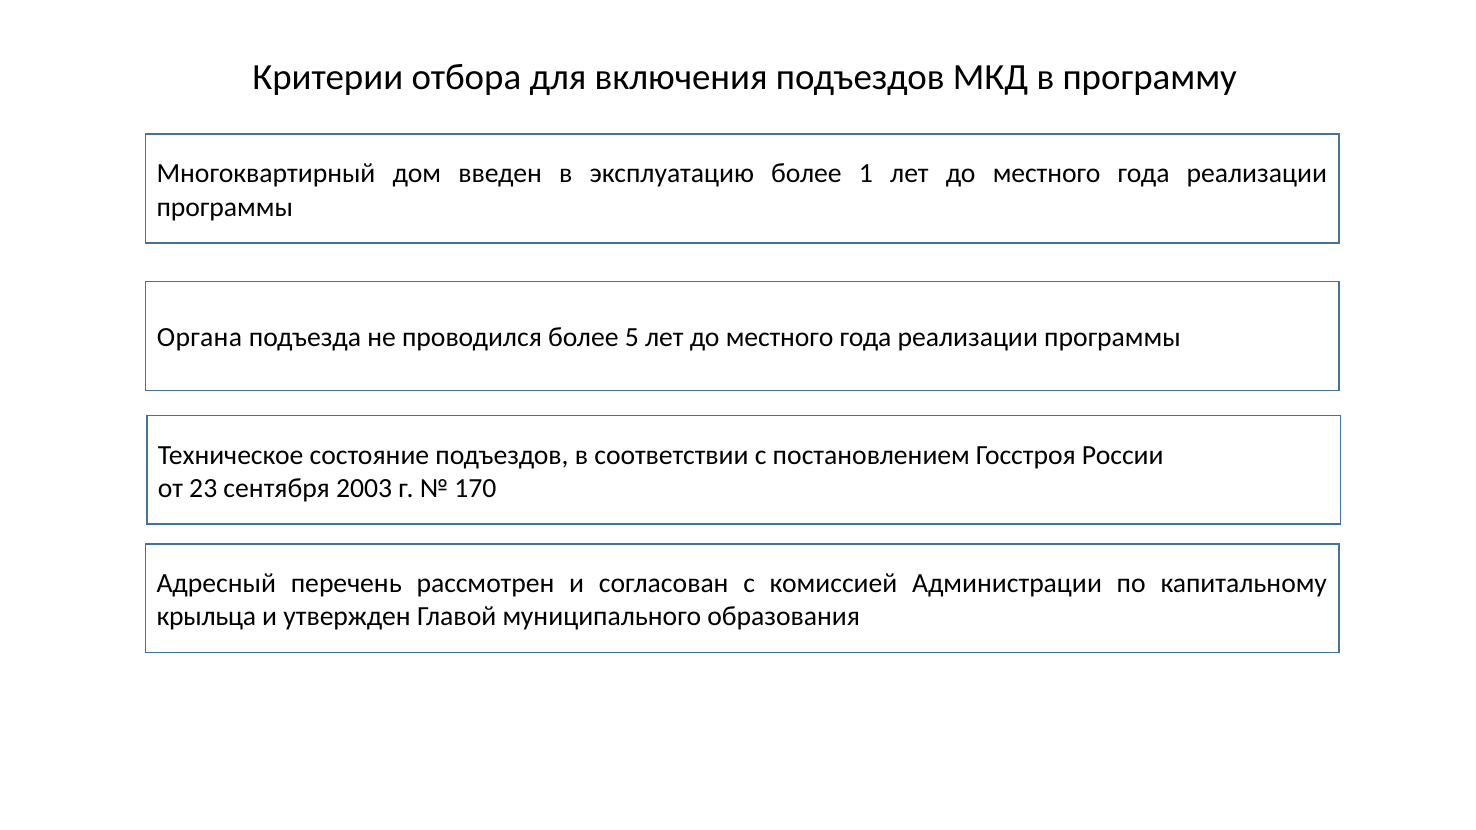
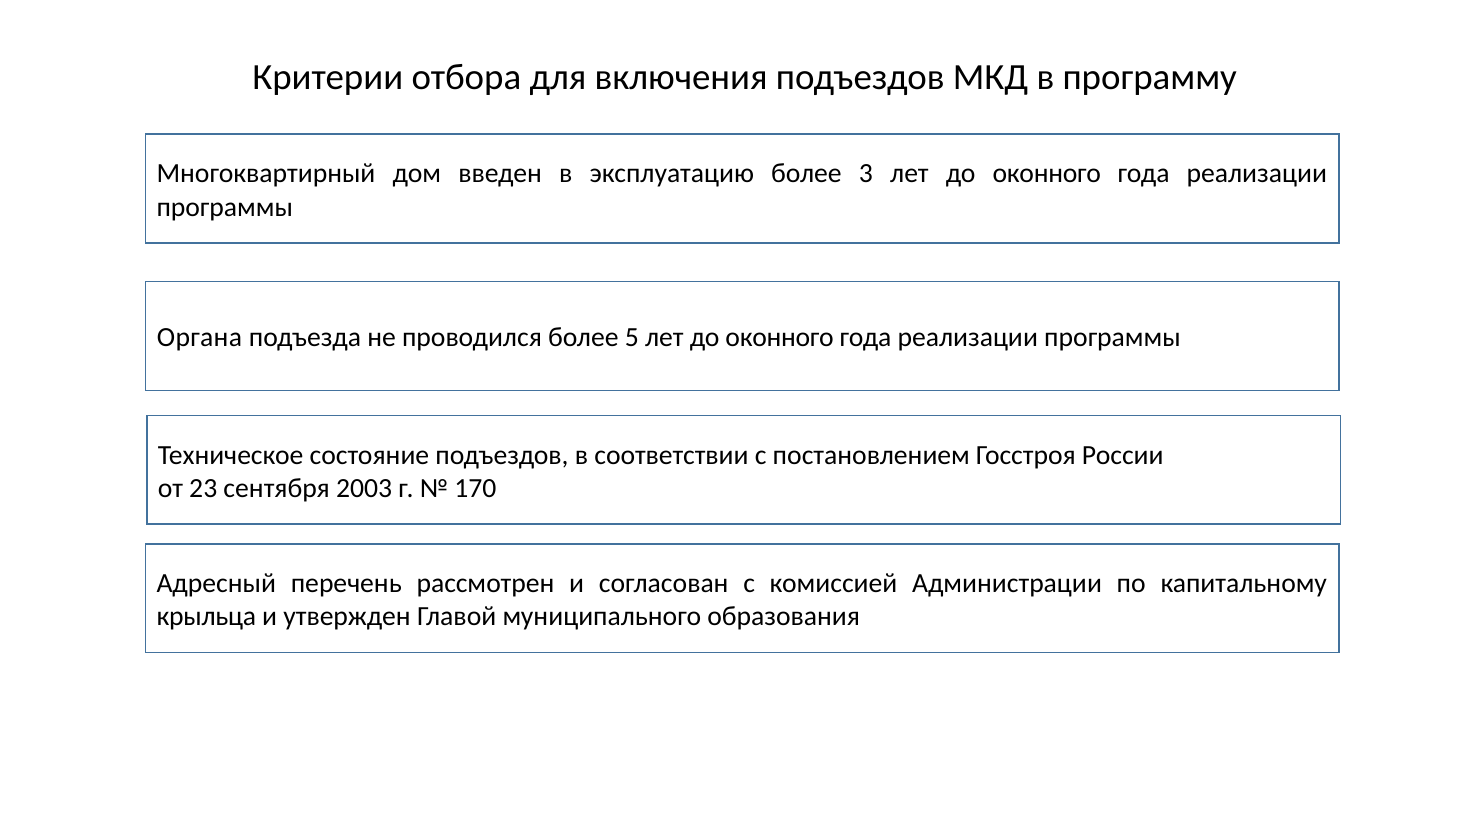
1: 1 -> 3 (866, 174)
местного: местного -> оконного (1047, 174)
5 лет до местного: местного -> оконного (780, 338)
